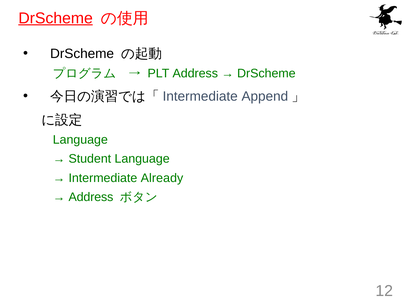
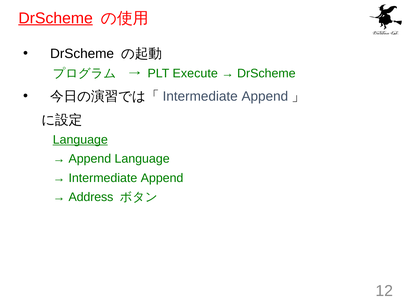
PLT Address: Address -> Execute (195, 74)
Language underline: none -> present (80, 140)
Student: Student -> Append (90, 159)
Already: Already -> Append (162, 178)
